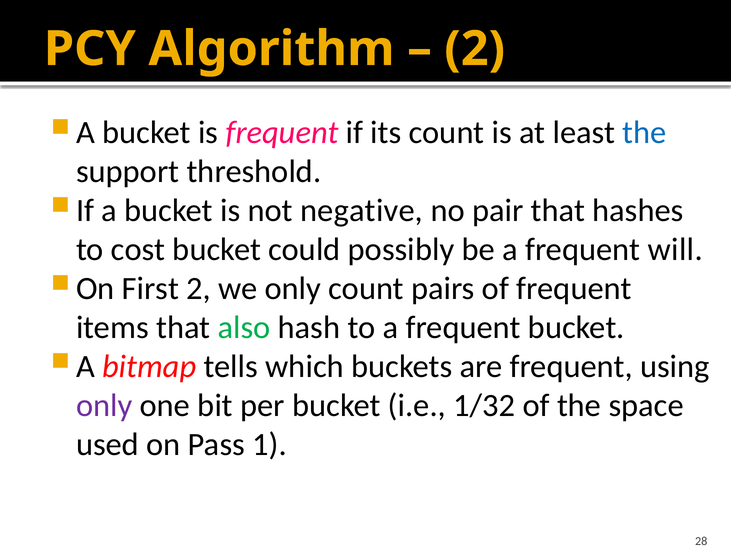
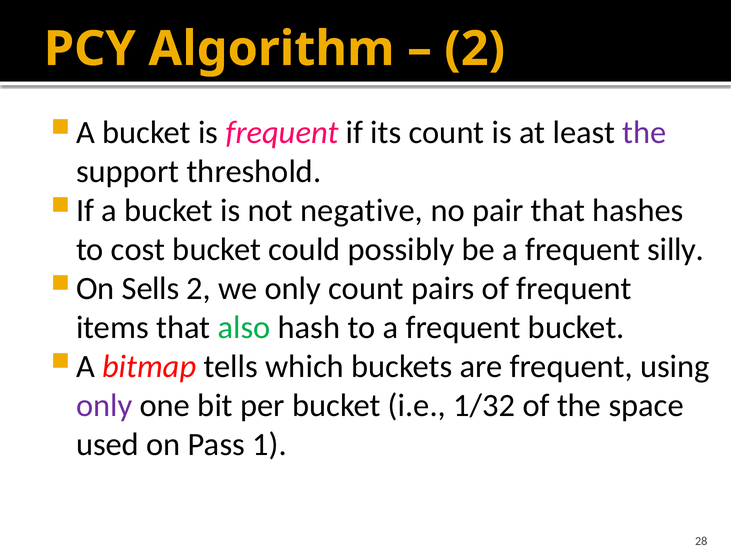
the colour: blue -> purple (644, 133)
will: will -> silly (676, 250)
First: First -> Sells (151, 289)
